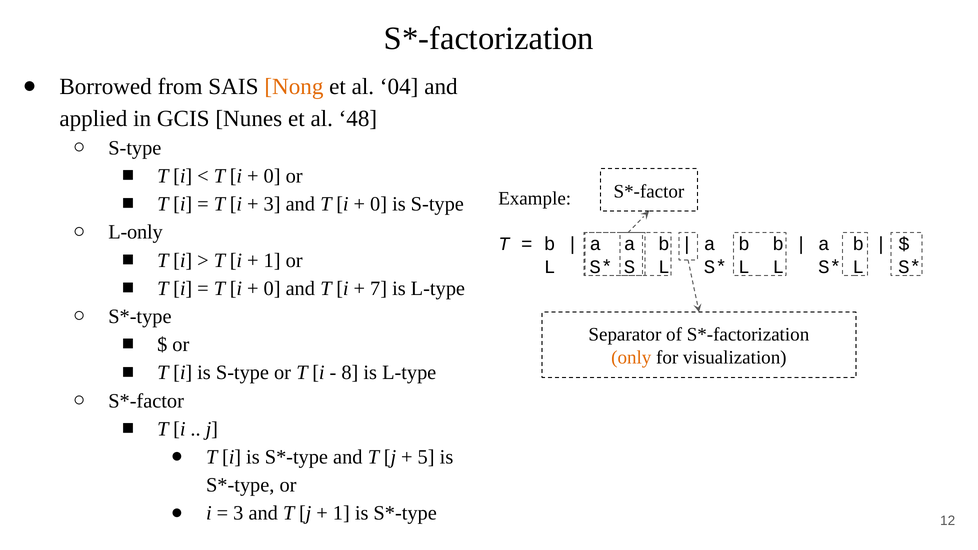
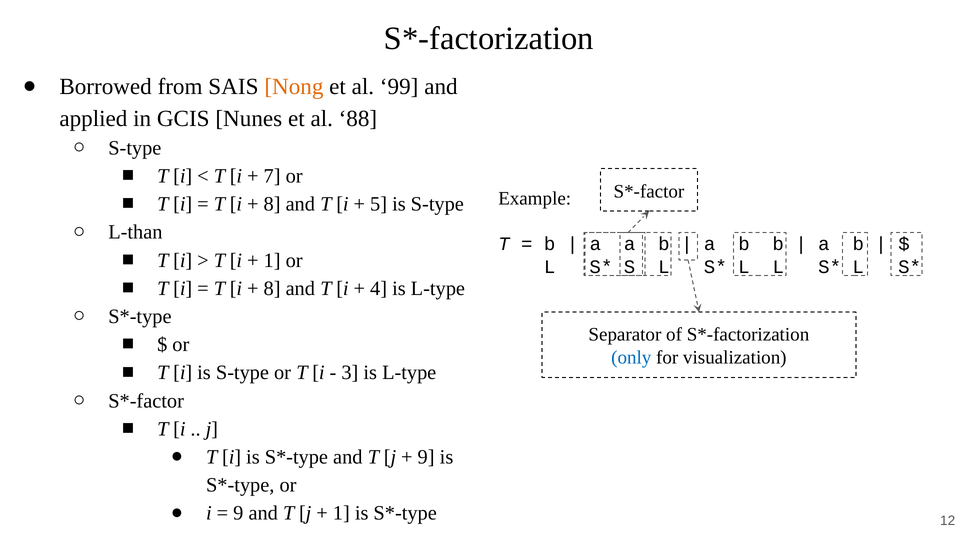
04: 04 -> 99 (399, 87)
48: 48 -> 88 (358, 118)
0: 0 -> 7 (272, 176)
3: 3 -> 8 (272, 204)
0: 0 -> 5 (379, 204)
L-only: L-only -> L-than (135, 232)
0: 0 -> 8 (272, 289)
7: 7 -> 4 (379, 289)
only colour: orange -> blue (631, 358)
8: 8 -> 3 (350, 373)
5: 5 -> 9 (426, 457)
3: 3 -> 9 (238, 513)
